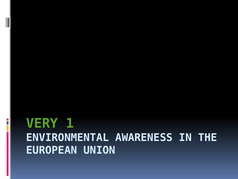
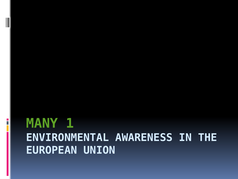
VERY: VERY -> MANY (42, 123)
